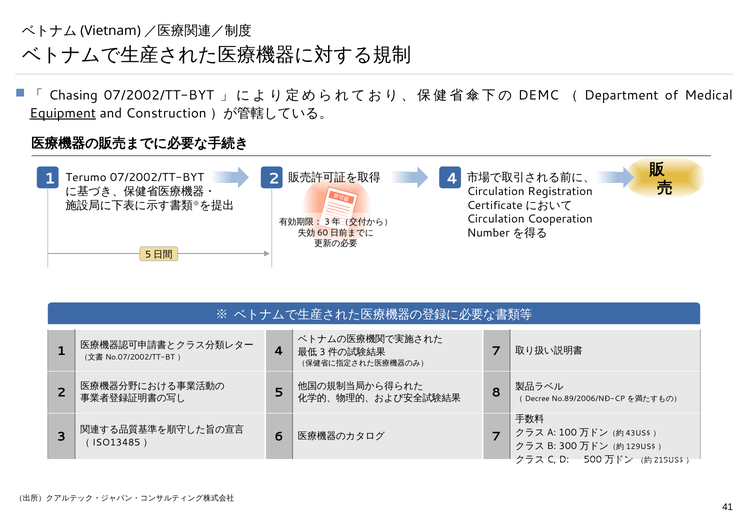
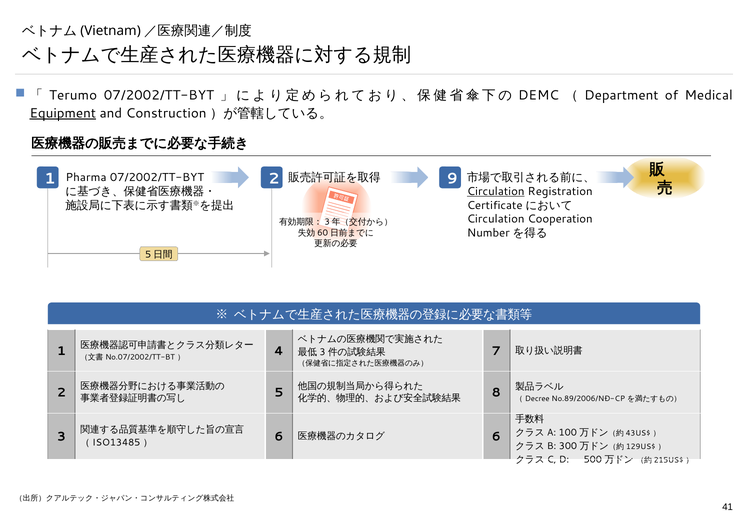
Chasing: Chasing -> Terumo (73, 95)
2 4: 4 -> 9 (452, 178)
Terumo: Terumo -> Pharma (86, 178)
Circulation underline: none -> present (496, 191)
7: 7 -> 6 (496, 437)
